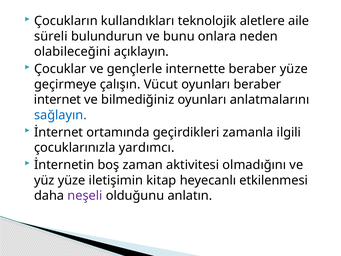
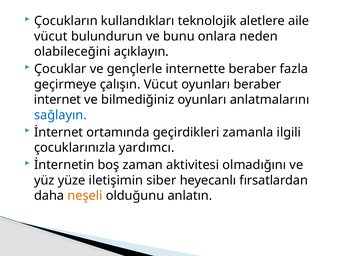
süreli: süreli -> vücut (51, 36)
beraber yüze: yüze -> fazla (294, 69)
kitap: kitap -> siber (161, 180)
etkilenmesi: etkilenmesi -> fırsatlardan (274, 180)
neşeli colour: purple -> orange (85, 196)
